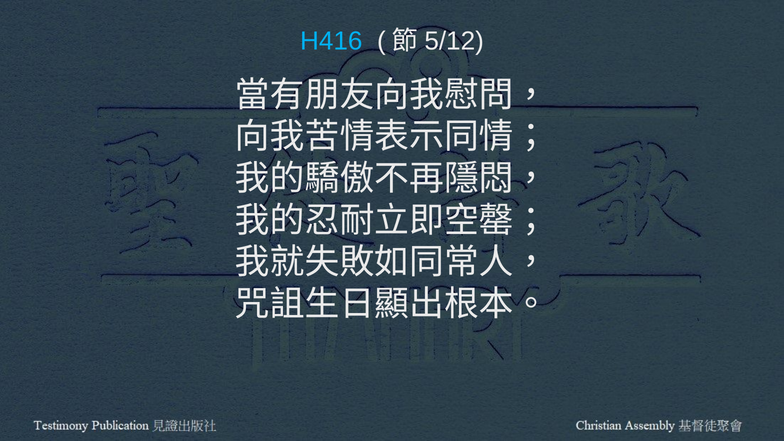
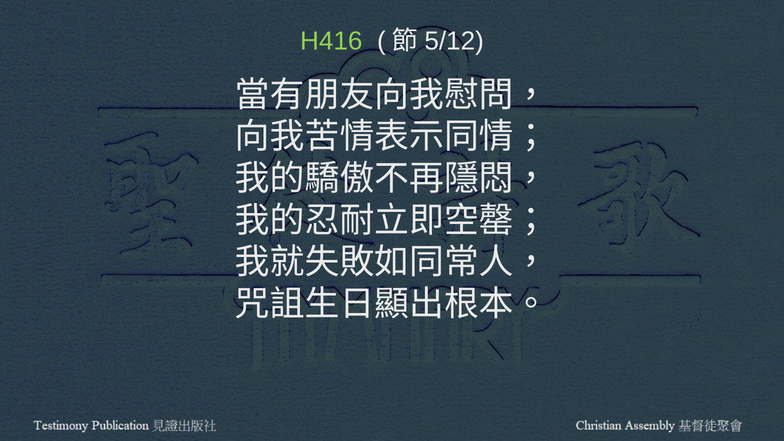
H416 colour: light blue -> light green (331, 41)
